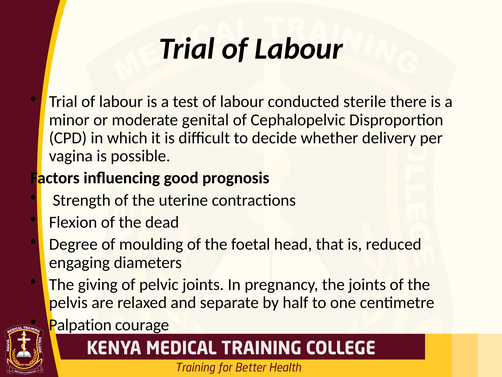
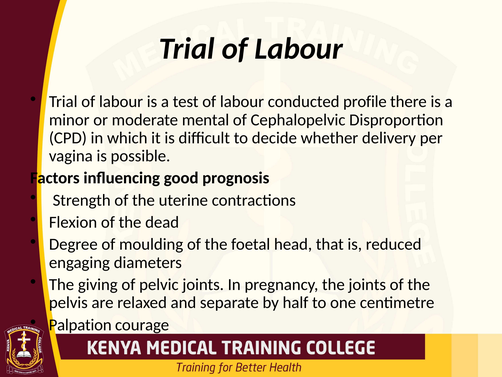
sterile: sterile -> profile (365, 102)
genital: genital -> mental (206, 120)
